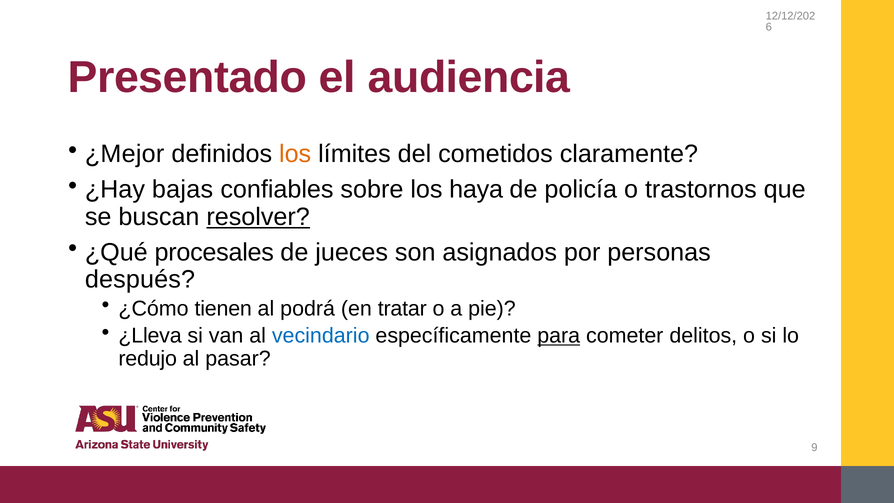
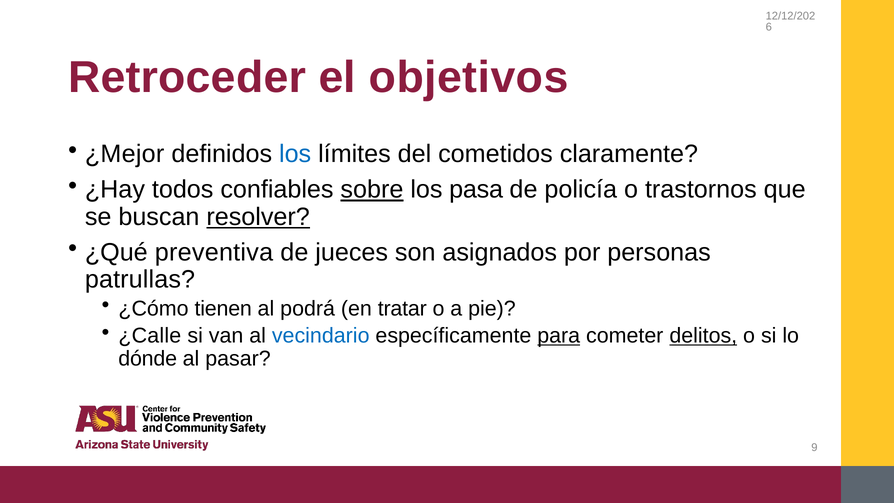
Presentado: Presentado -> Retroceder (187, 78)
audiencia: audiencia -> objetivos (469, 78)
los colour: orange -> blue (295, 154)
bajas: bajas -> todos (183, 190)
sobre underline: none -> present (372, 190)
haya: haya -> pasa (476, 190)
procesales: procesales -> preventiva (214, 252)
después: después -> patrullas (140, 280)
¿Lleva: ¿Lleva -> ¿Calle (150, 336)
delitos underline: none -> present (703, 336)
redujo: redujo -> dónde (148, 359)
